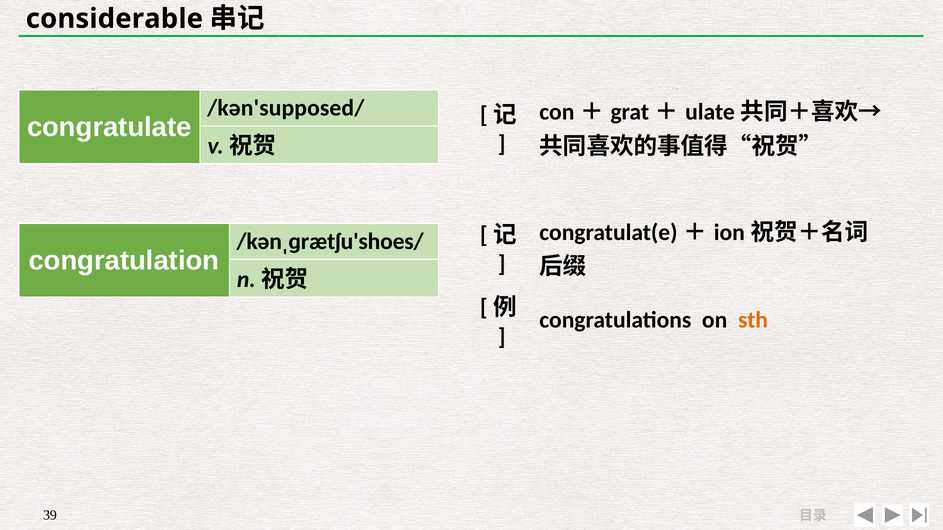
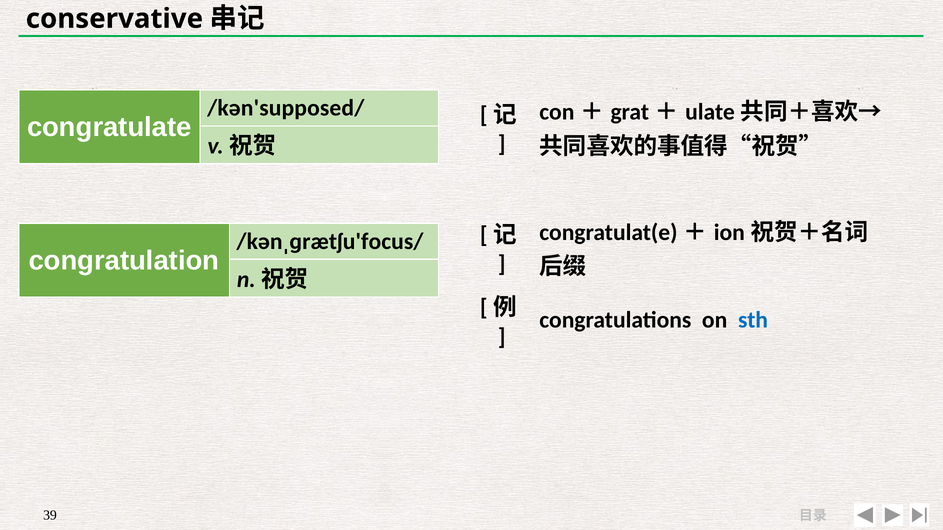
considerable: considerable -> conservative (114, 19)
/kənˌɡrætʃu'shoes/: /kənˌɡrætʃu'shoes/ -> /kənˌɡrætʃu'focus/ (330, 242)
sth colour: orange -> blue (753, 320)
